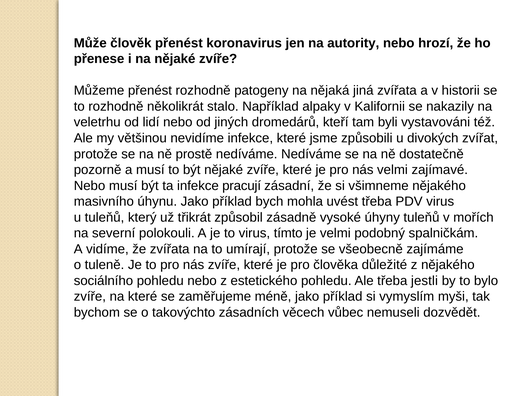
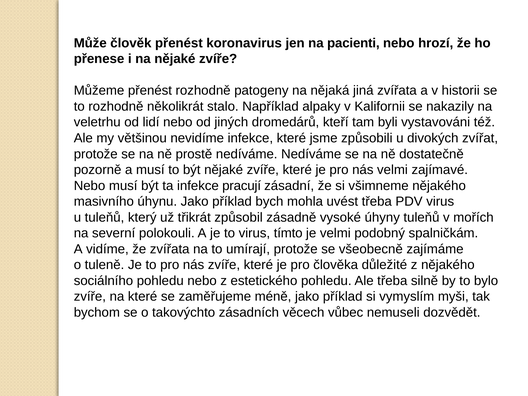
autority: autority -> pacienti (353, 43)
jestli: jestli -> silně (425, 281)
